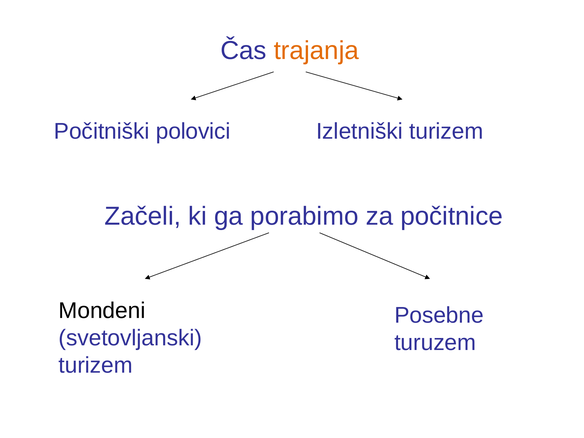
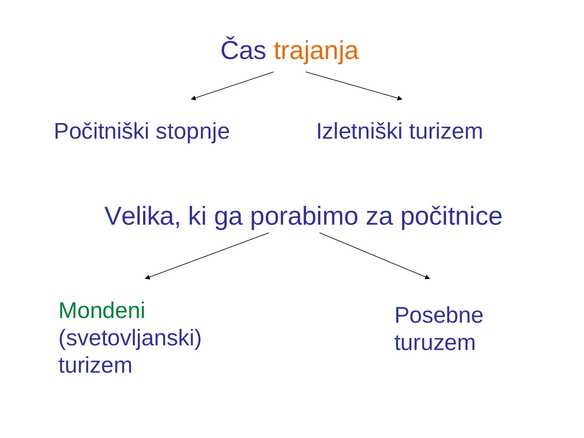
polovici: polovici -> stopnje (193, 131)
Začeli: Začeli -> Velika (143, 216)
Mondeni colour: black -> green (102, 311)
